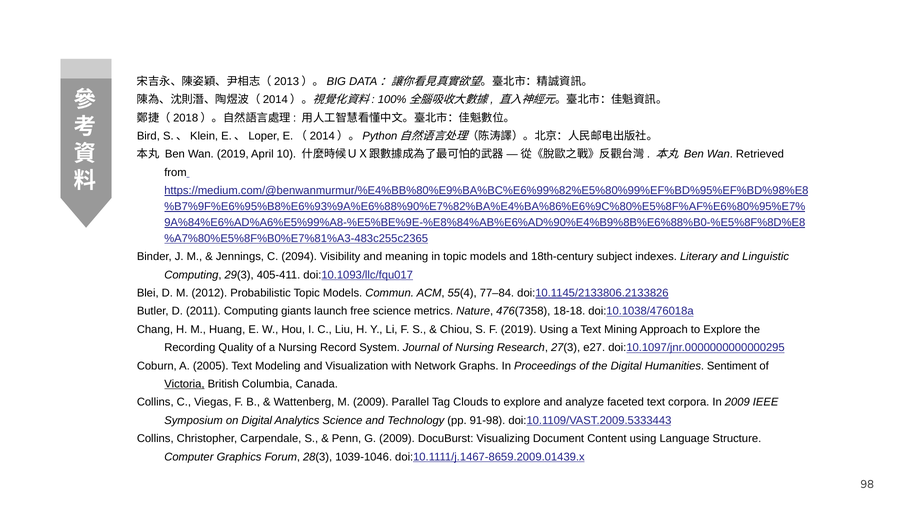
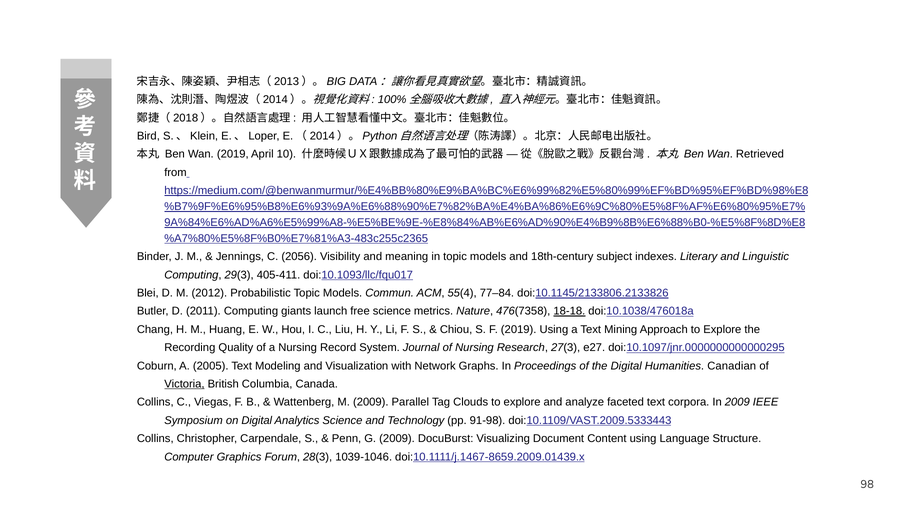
2094: 2094 -> 2056 (299, 256)
18-18 underline: none -> present (569, 311)
Sentiment: Sentiment -> Canadian (732, 366)
